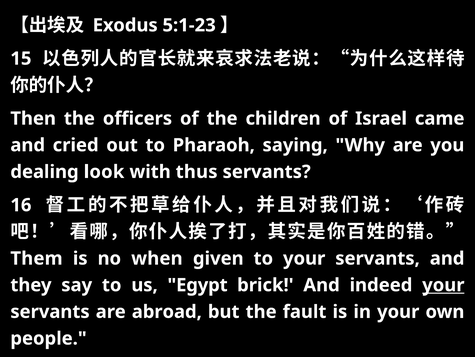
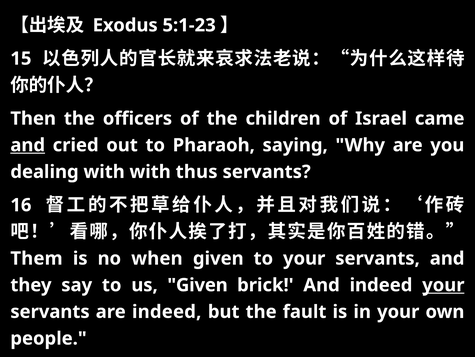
and underline: none -> present (28, 145)
dealing look: look -> with (104, 172)
us Egypt: Egypt -> Given (198, 285)
are abroad: abroad -> indeed (167, 311)
